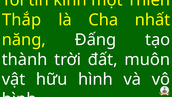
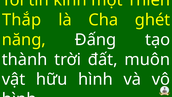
nhất: nhất -> ghét (153, 20)
